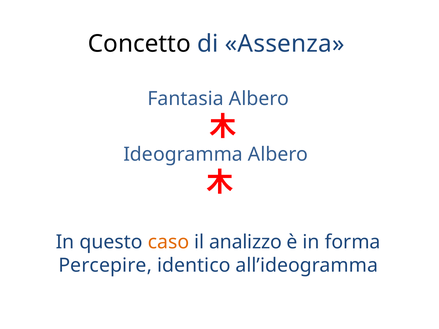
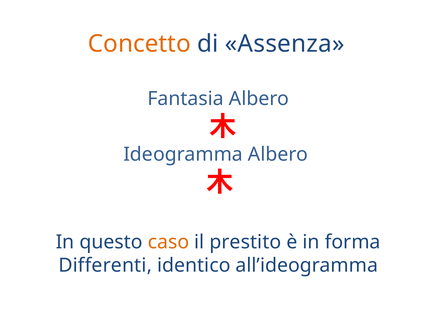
Concetto colour: black -> orange (139, 44)
analizzo: analizzo -> prestito (245, 242)
Percepire: Percepire -> Differenti (105, 266)
